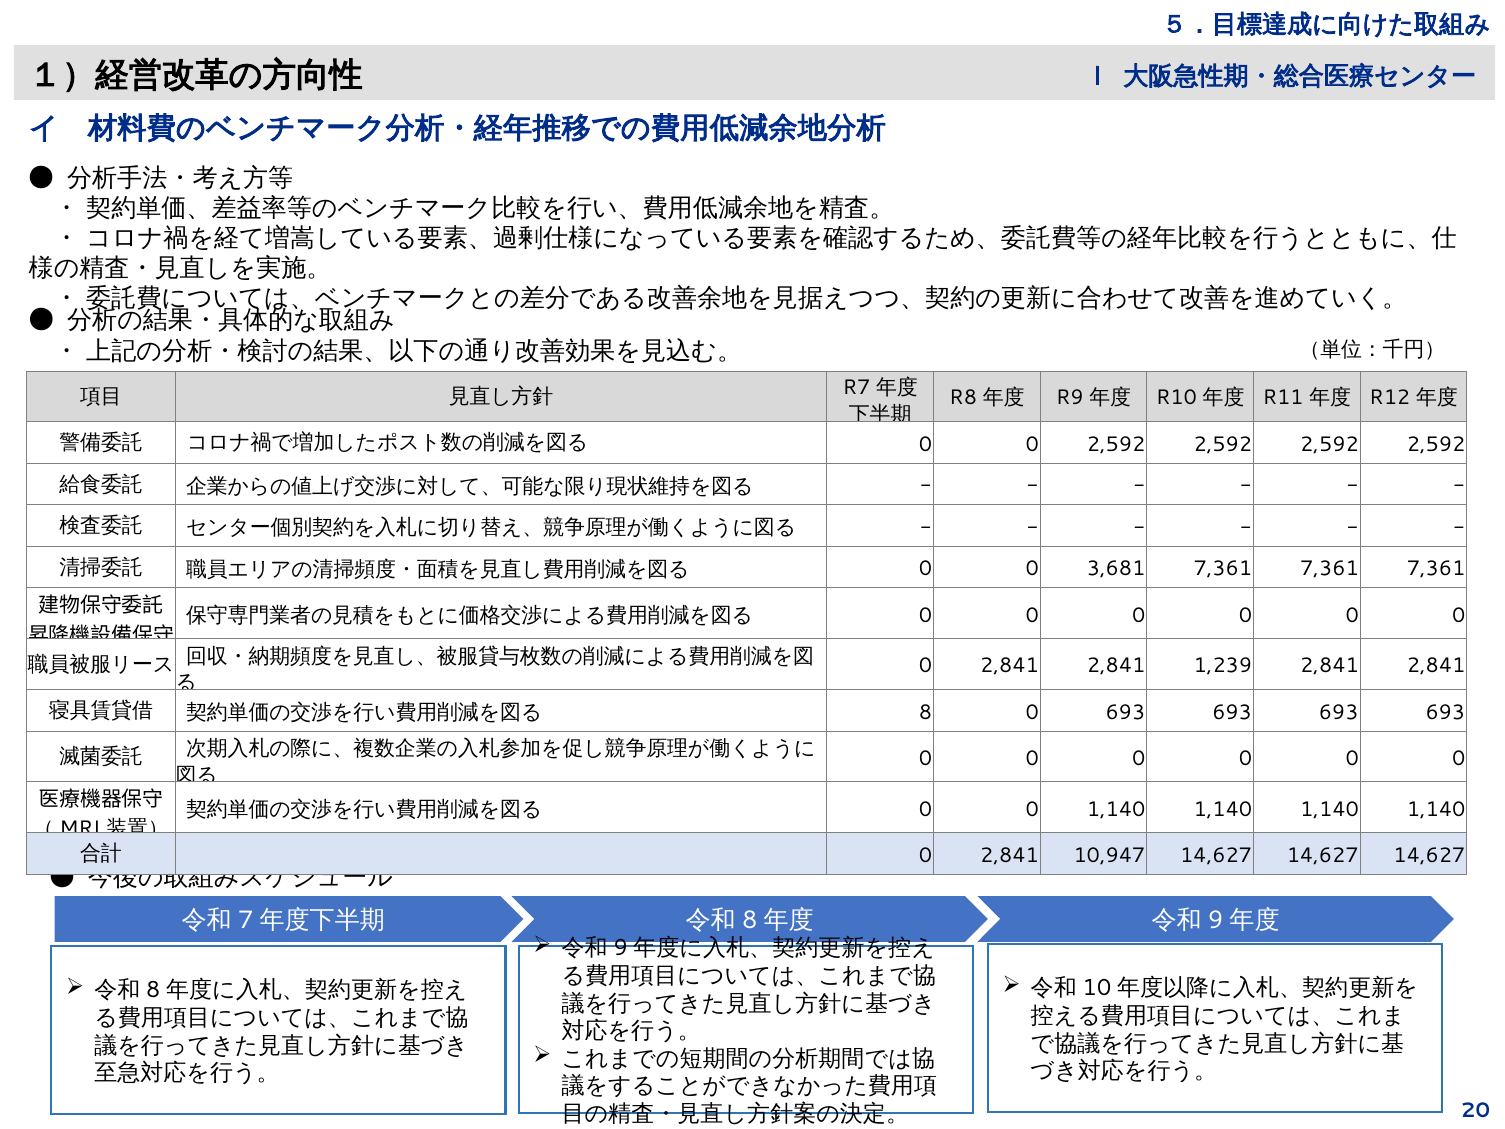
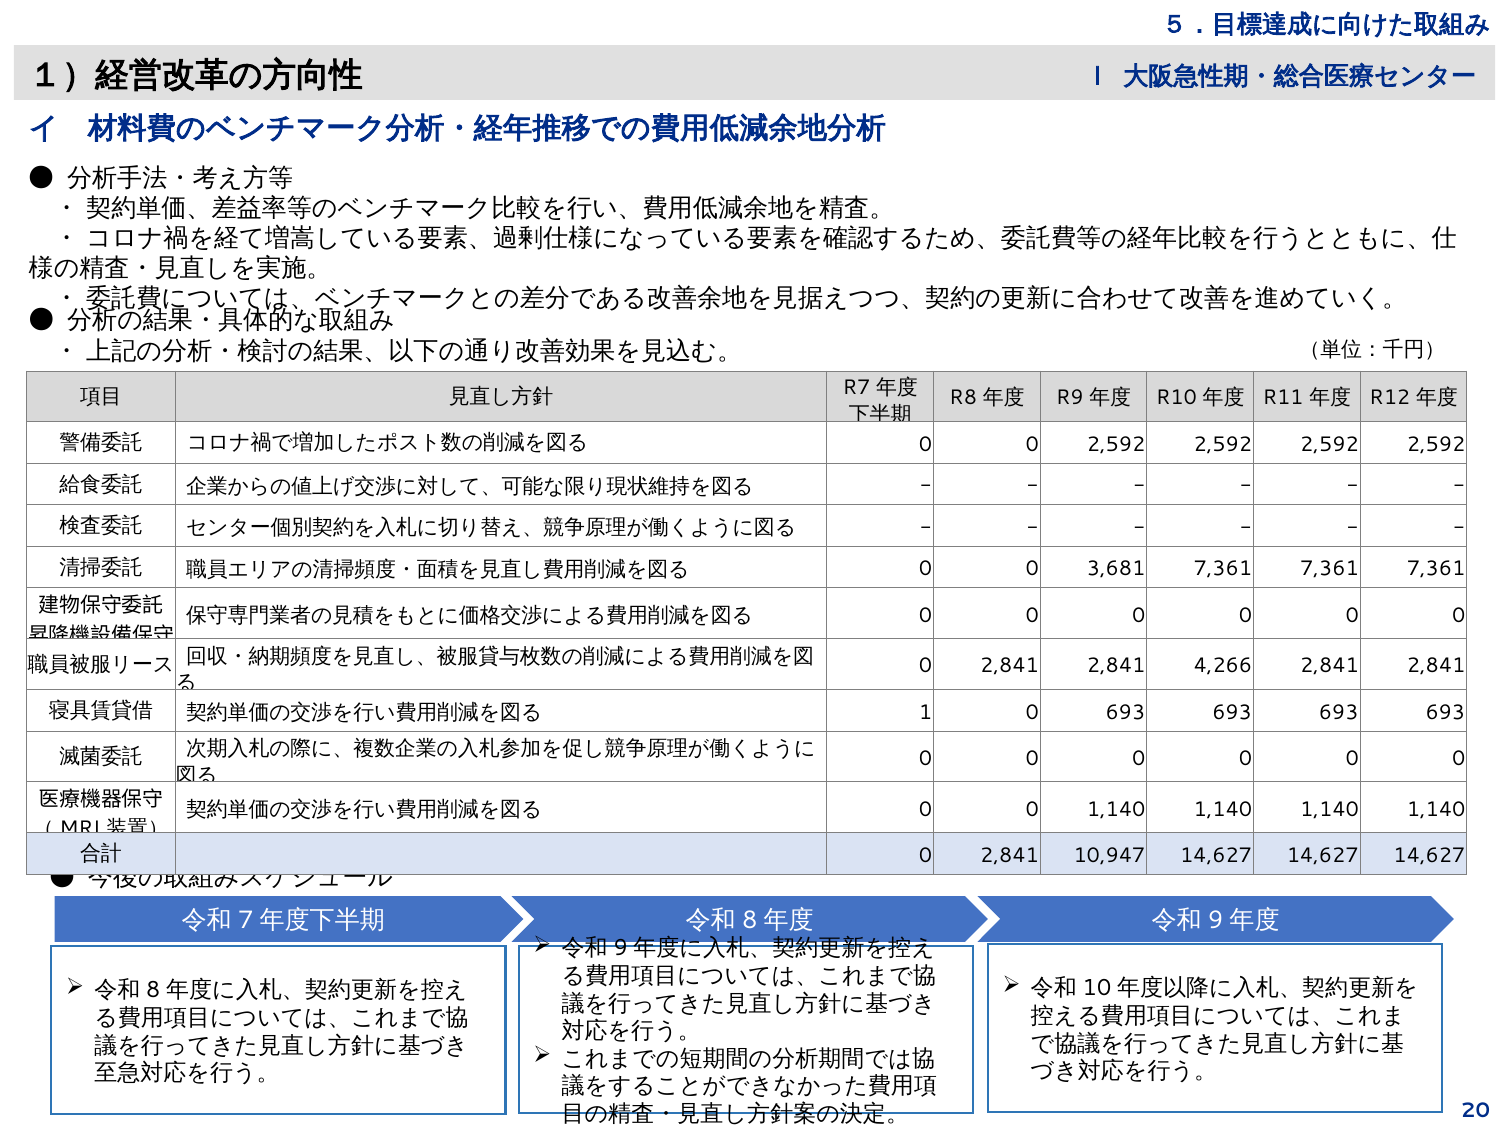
1,239: 1,239 -> 4,266 (1223, 666)
8: 8 -> 1 (926, 712)
